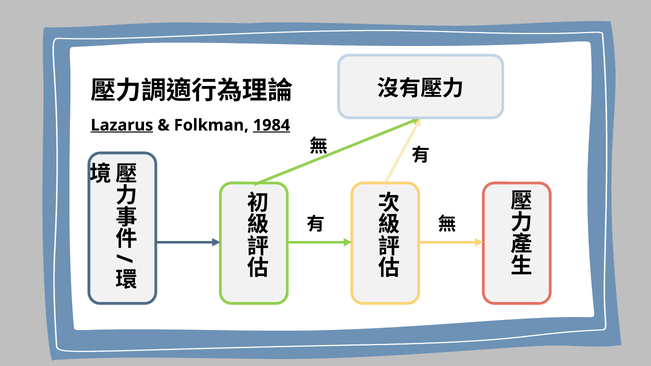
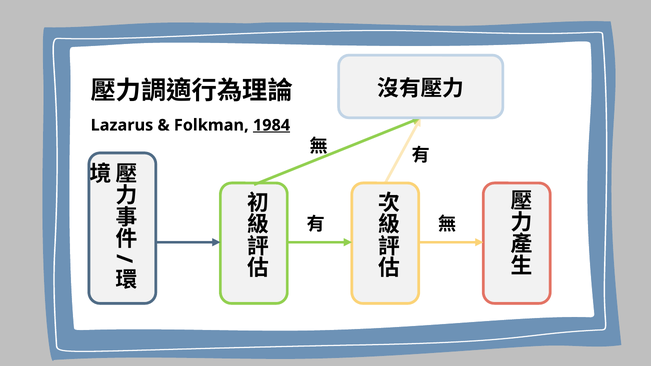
Lazarus underline: present -> none (122, 125)
